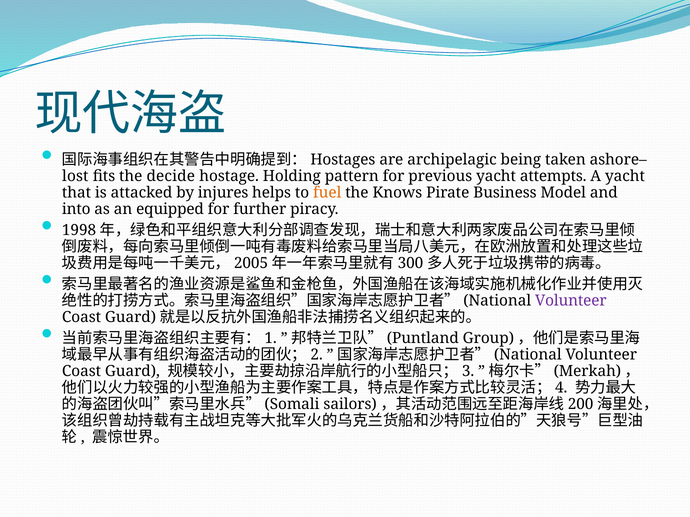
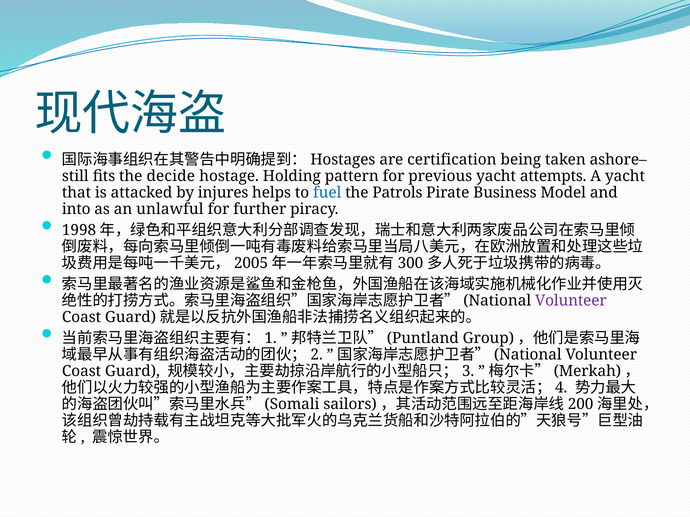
archipelagic: archipelagic -> certification (452, 160)
lost: lost -> still (75, 176)
fuel colour: orange -> blue (327, 193)
Knows: Knows -> Patrols (397, 193)
equipped: equipped -> unlawful (170, 209)
